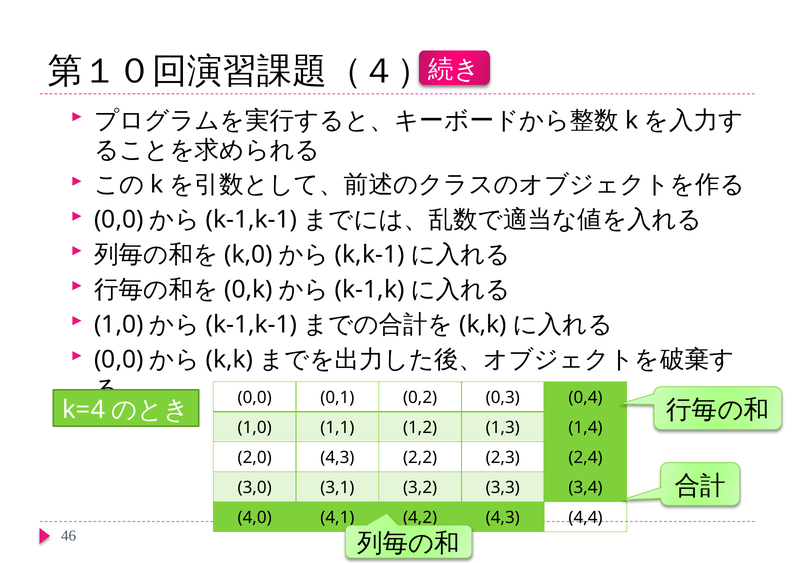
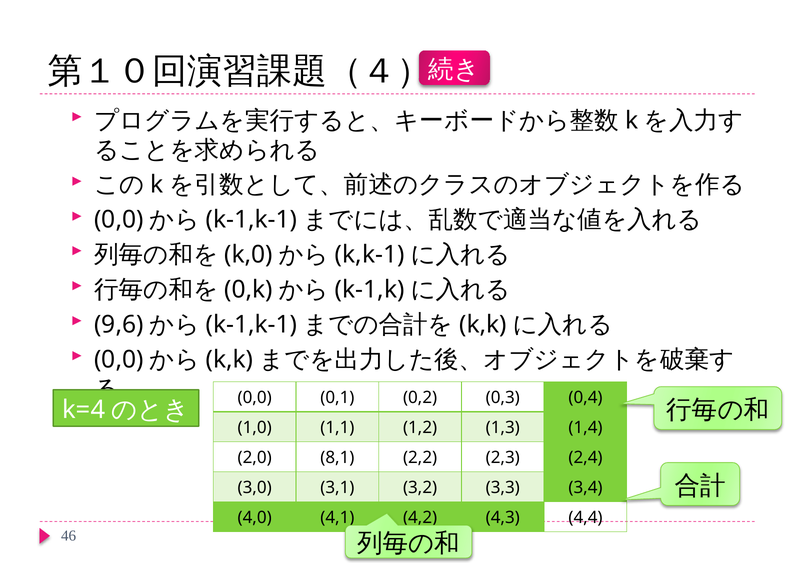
1,0: 1,0 -> 9,6 (119, 324)
2,0 4,3: 4,3 -> 8,1 (337, 458)
